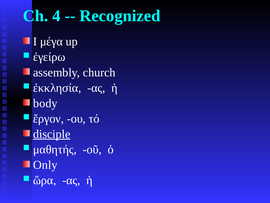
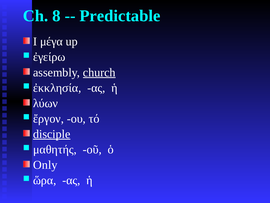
4: 4 -> 8 (56, 16)
Recognized: Recognized -> Predictable (120, 16)
church underline: none -> present (99, 72)
body: body -> λύων (45, 103)
